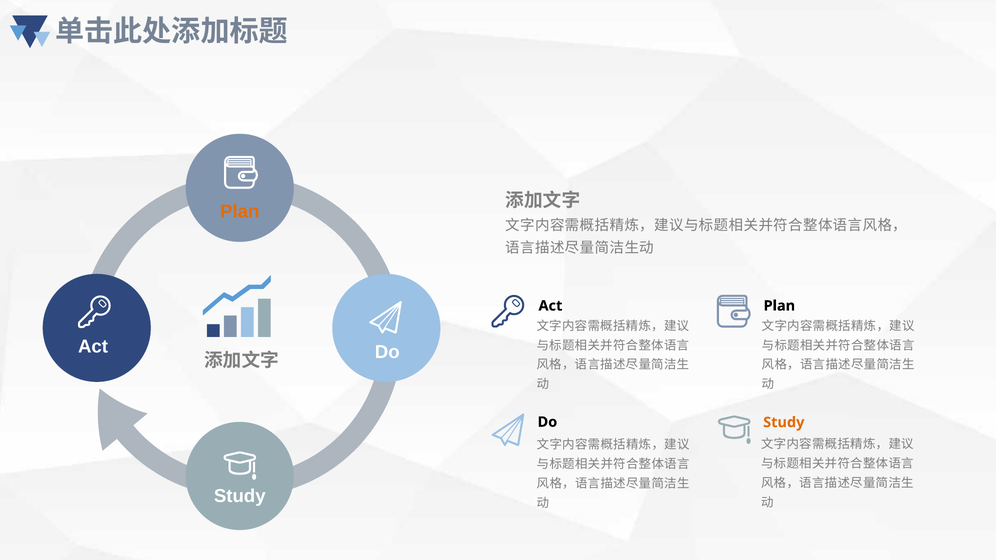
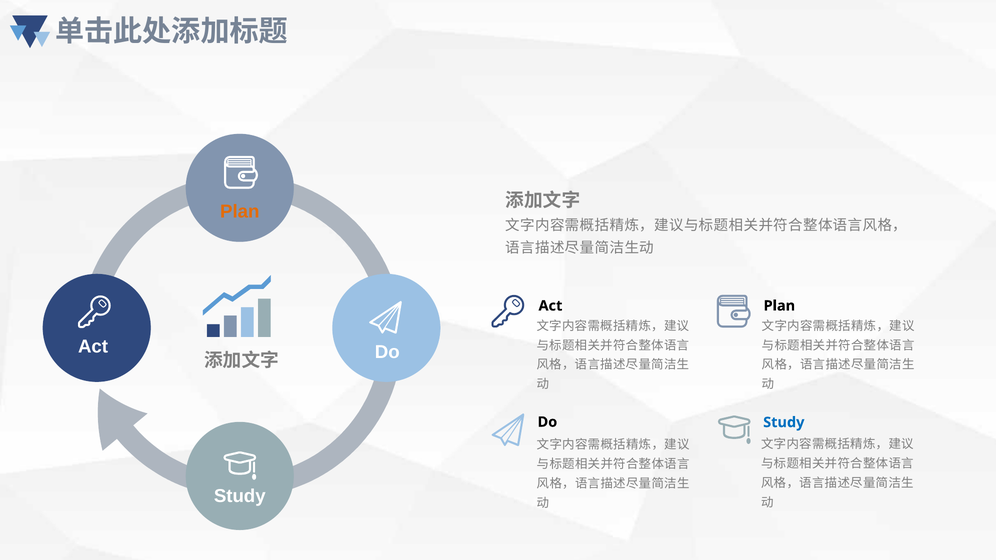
Study colour: orange -> blue (784, 423)
